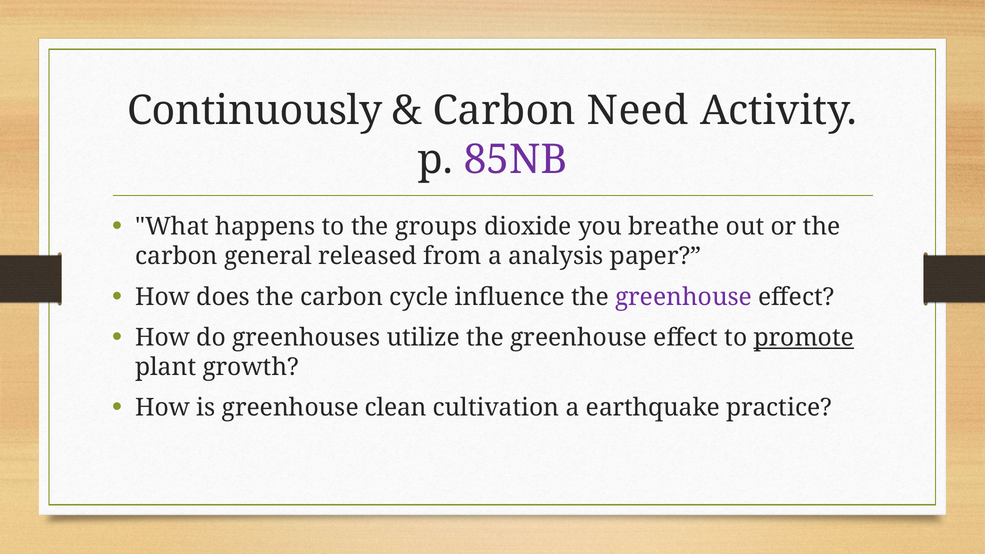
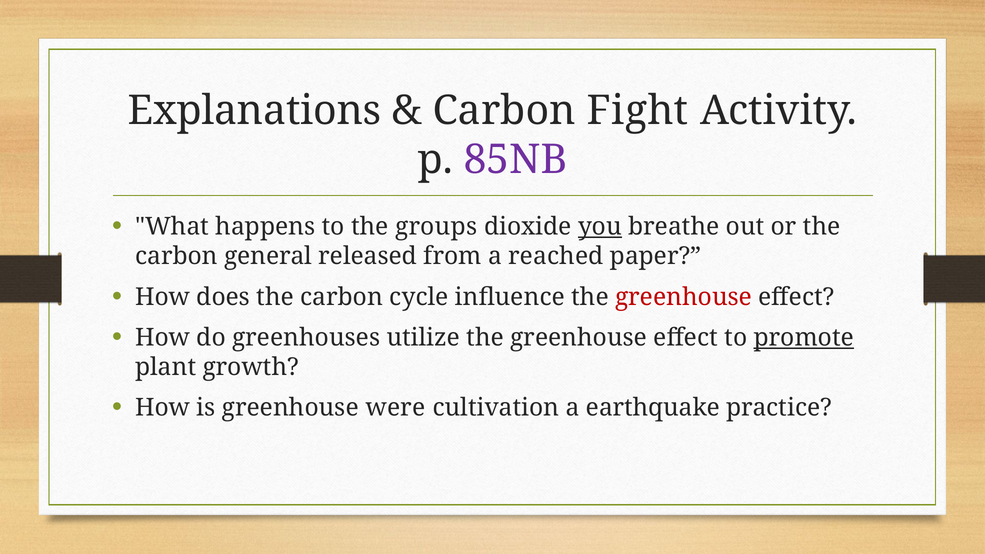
Continuously: Continuously -> Explanations (255, 111)
Need: Need -> Fight (638, 111)
you underline: none -> present (600, 227)
analysis: analysis -> reached (556, 256)
greenhouse colour: purple -> red (684, 297)
clean: clean -> were (396, 408)
